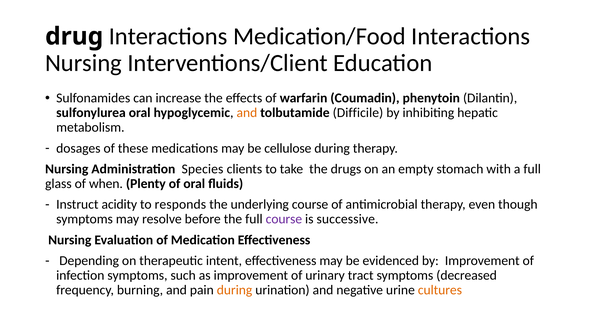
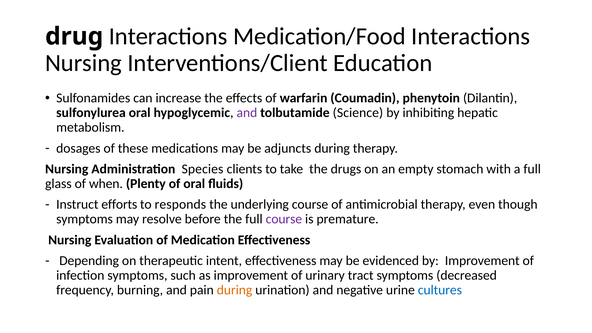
and colour: orange -> purple (247, 113)
Difficile: Difficile -> Science (358, 113)
cellulose: cellulose -> adjuncts (288, 148)
acidity: acidity -> efforts (119, 204)
successive: successive -> premature (348, 219)
cultures colour: orange -> blue (440, 290)
